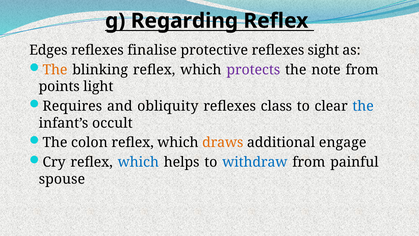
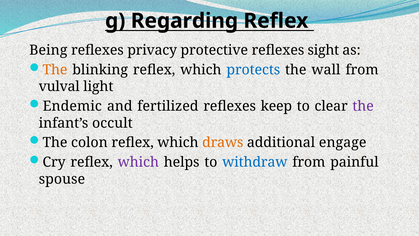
Edges: Edges -> Being (48, 50)
finalise: finalise -> privacy (152, 50)
protects colour: purple -> blue (253, 70)
note: note -> wall (326, 70)
points: points -> vulval (59, 87)
Requires: Requires -> Endemic (72, 106)
obliquity: obliquity -> fertilized (168, 106)
class: class -> keep (276, 106)
the colour: blue -> purple (363, 106)
which colour: blue -> purple (138, 162)
